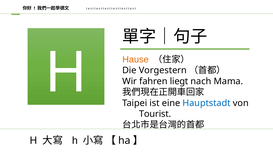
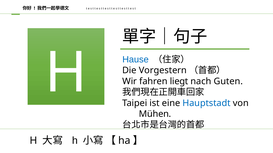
Hause colour: orange -> blue (136, 60)
Mama: Mama -> Guten (228, 82)
Tourist: Tourist -> Mühen (155, 114)
